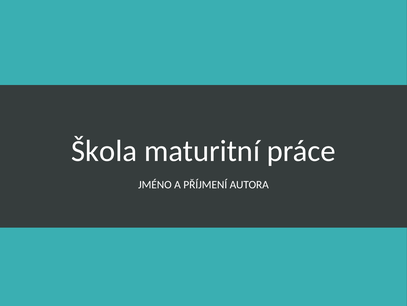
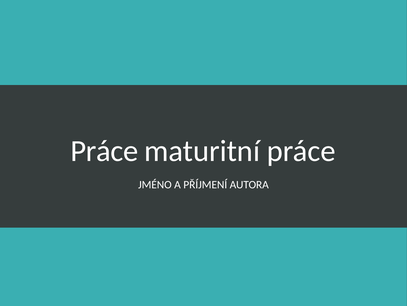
Škola: Škola -> Práce (104, 151)
